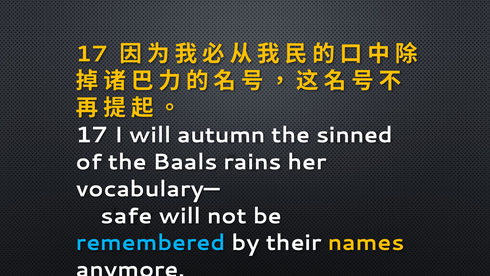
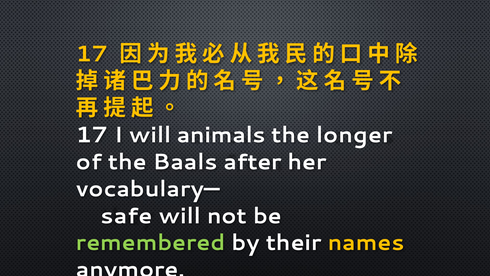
autumn: autumn -> animals (221, 135)
sinned: sinned -> longer (354, 135)
rains: rains -> after (253, 162)
remembered colour: light blue -> light green (151, 243)
